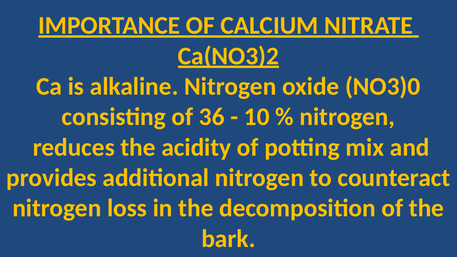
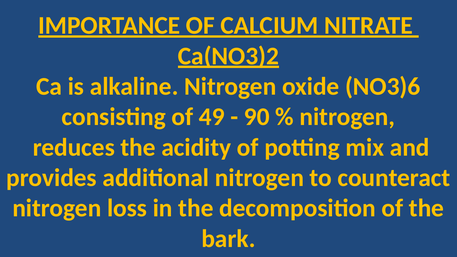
NO3)0: NO3)0 -> NO3)6 (383, 86)
36: 36 -> 49 (212, 117)
10: 10 -> 90 (257, 117)
